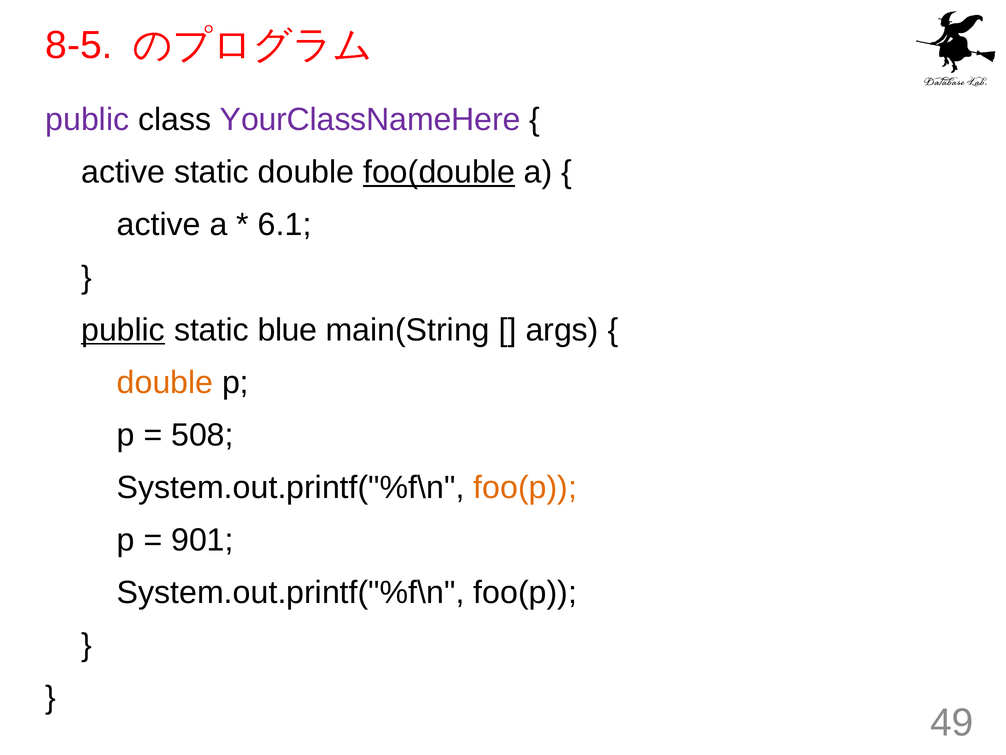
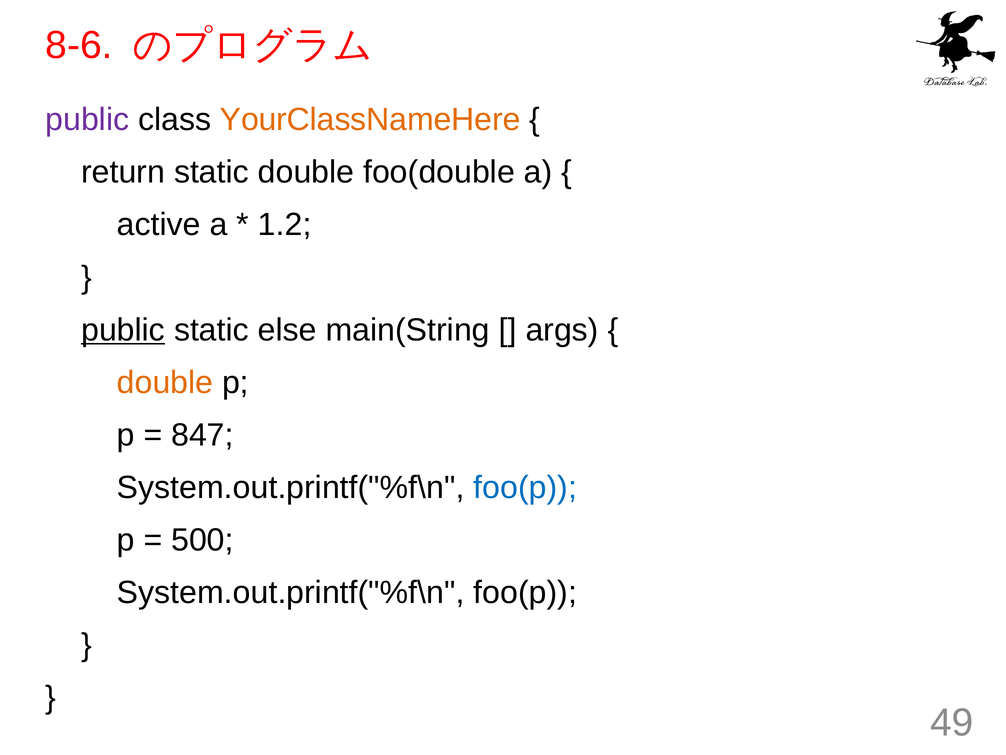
8-5: 8-5 -> 8-6 (79, 45)
YourClassNameHere colour: purple -> orange (370, 120)
active: active -> return (123, 172)
foo(double underline: present -> none (439, 172)
6.1: 6.1 -> 1.2 (285, 225)
blue: blue -> else (287, 330)
508: 508 -> 847 (202, 435)
foo(p colour: orange -> blue (525, 487)
901: 901 -> 500 (202, 540)
